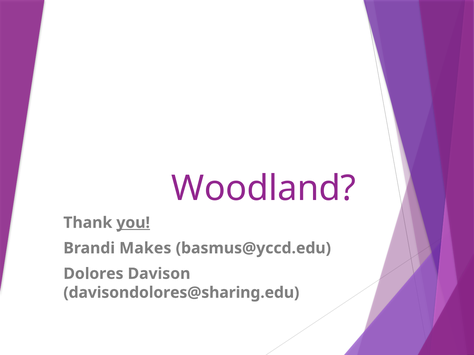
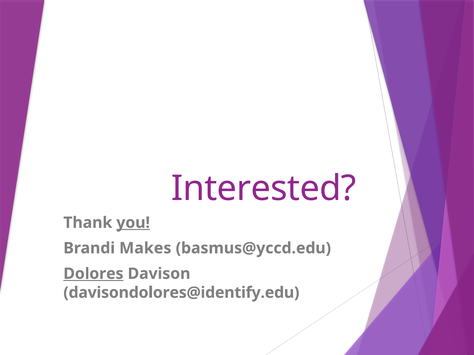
Woodland: Woodland -> Interested (264, 189)
Dolores underline: none -> present (93, 274)
davisondolores@sharing.edu: davisondolores@sharing.edu -> davisondolores@identify.edu (181, 293)
